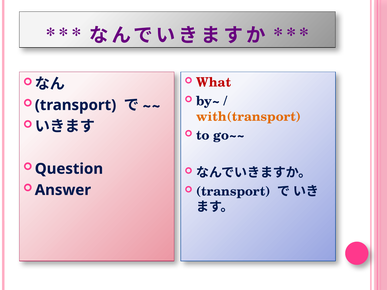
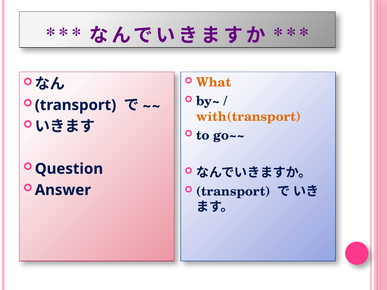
What colour: red -> orange (214, 83)
